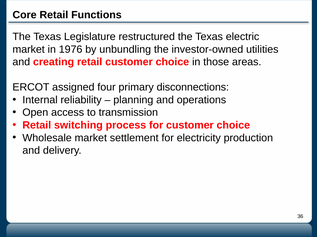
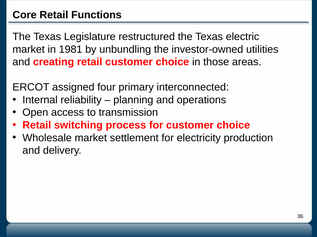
1976: 1976 -> 1981 (71, 49)
disconnections: disconnections -> interconnected (193, 88)
